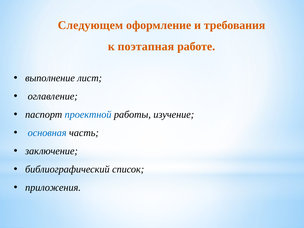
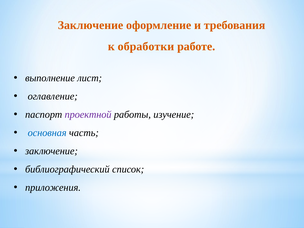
Следующем: Следующем -> Заключение (90, 25)
поэтапная: поэтапная -> обработки (146, 46)
проектной colour: blue -> purple (88, 115)
